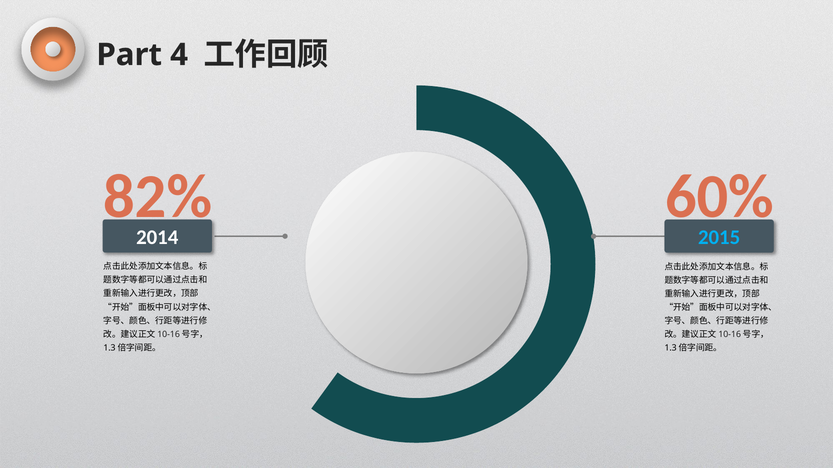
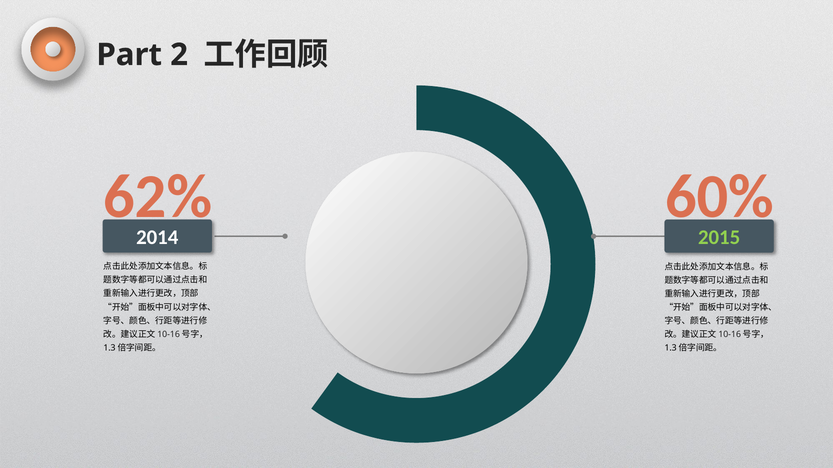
4: 4 -> 2 (179, 55)
82%: 82% -> 62% (158, 197)
2015 colour: light blue -> light green (719, 238)
